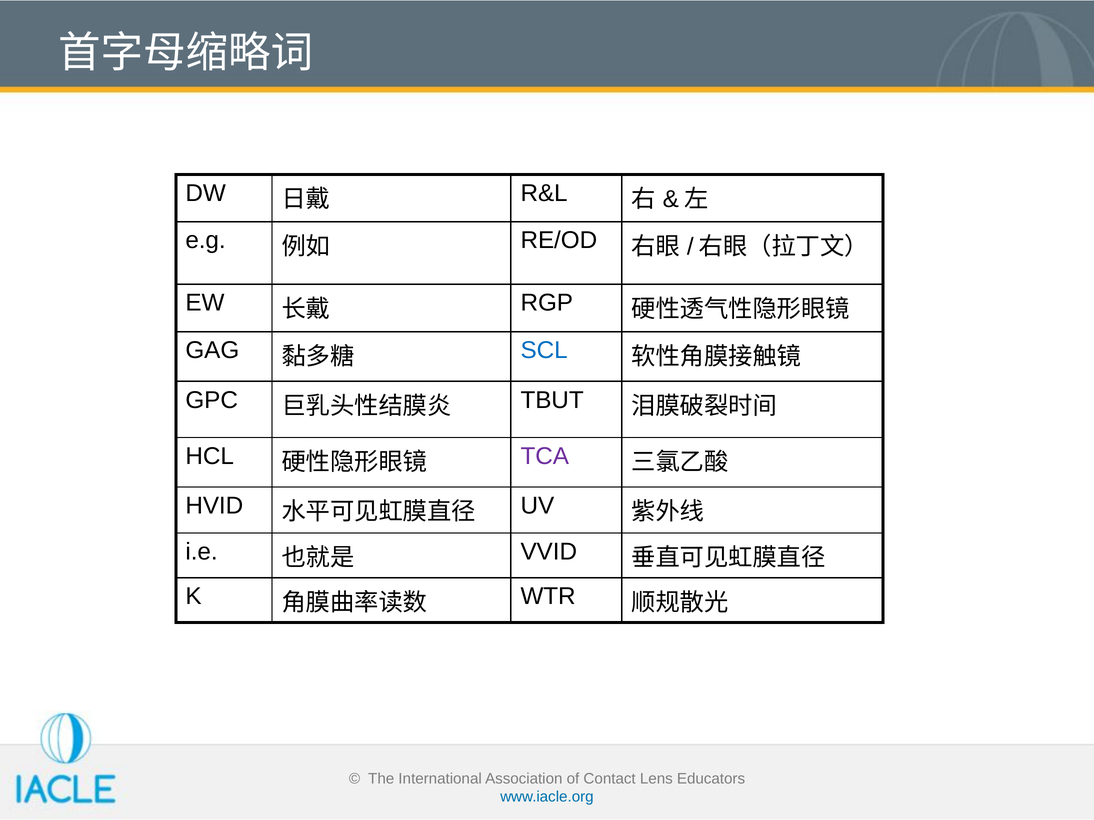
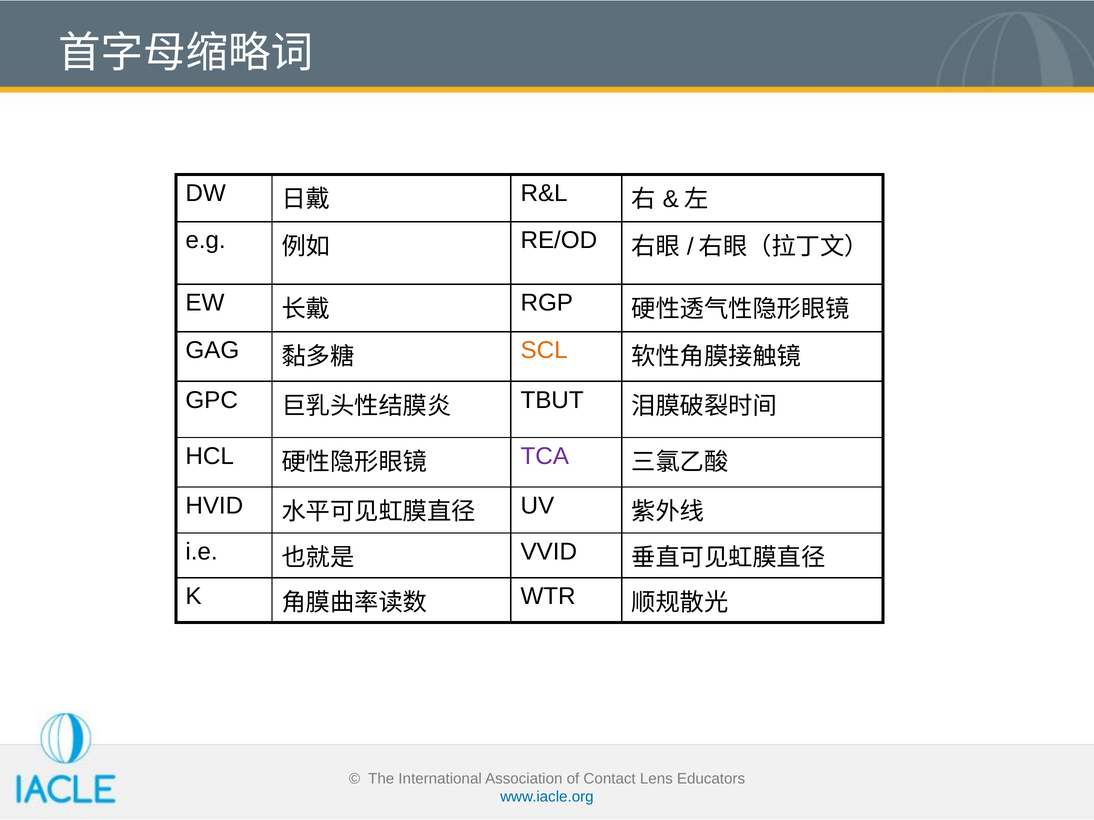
SCL colour: blue -> orange (544, 351)
